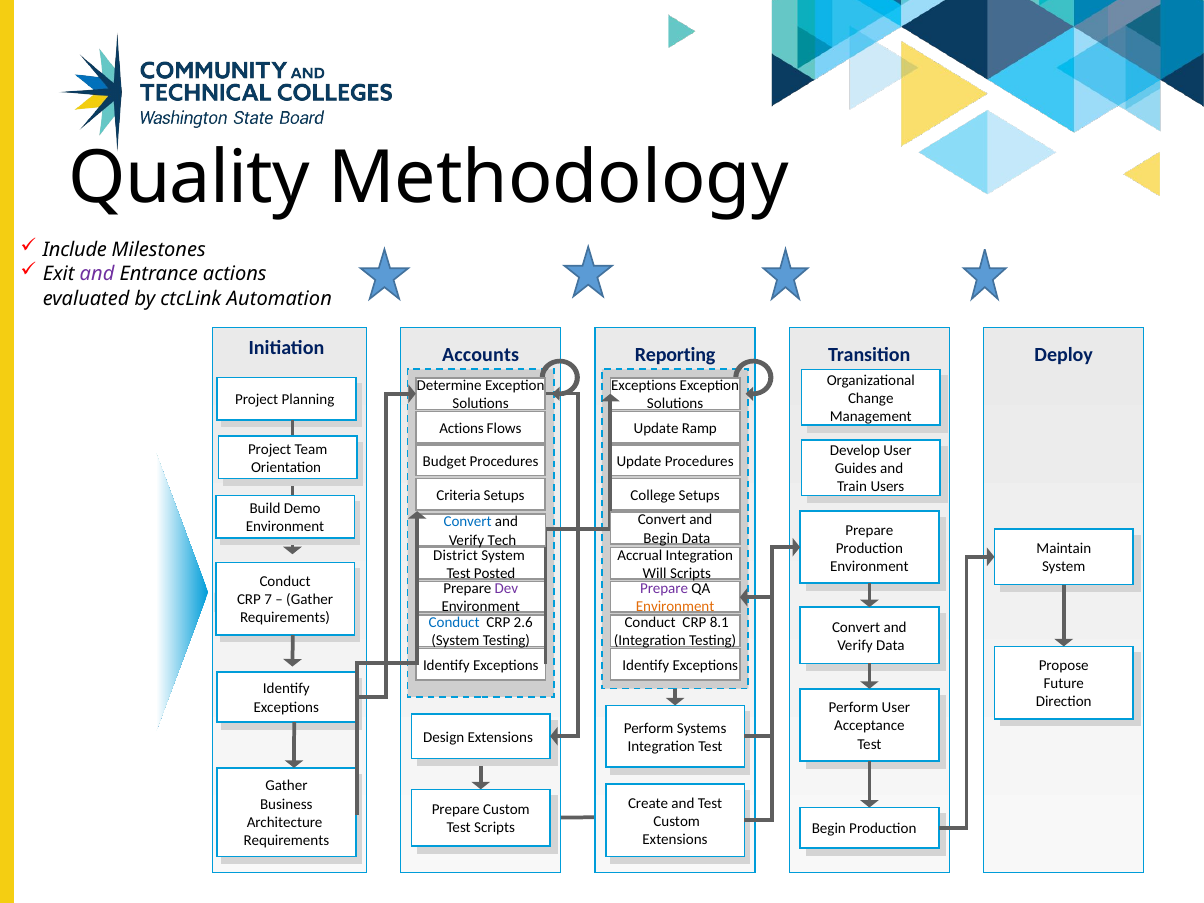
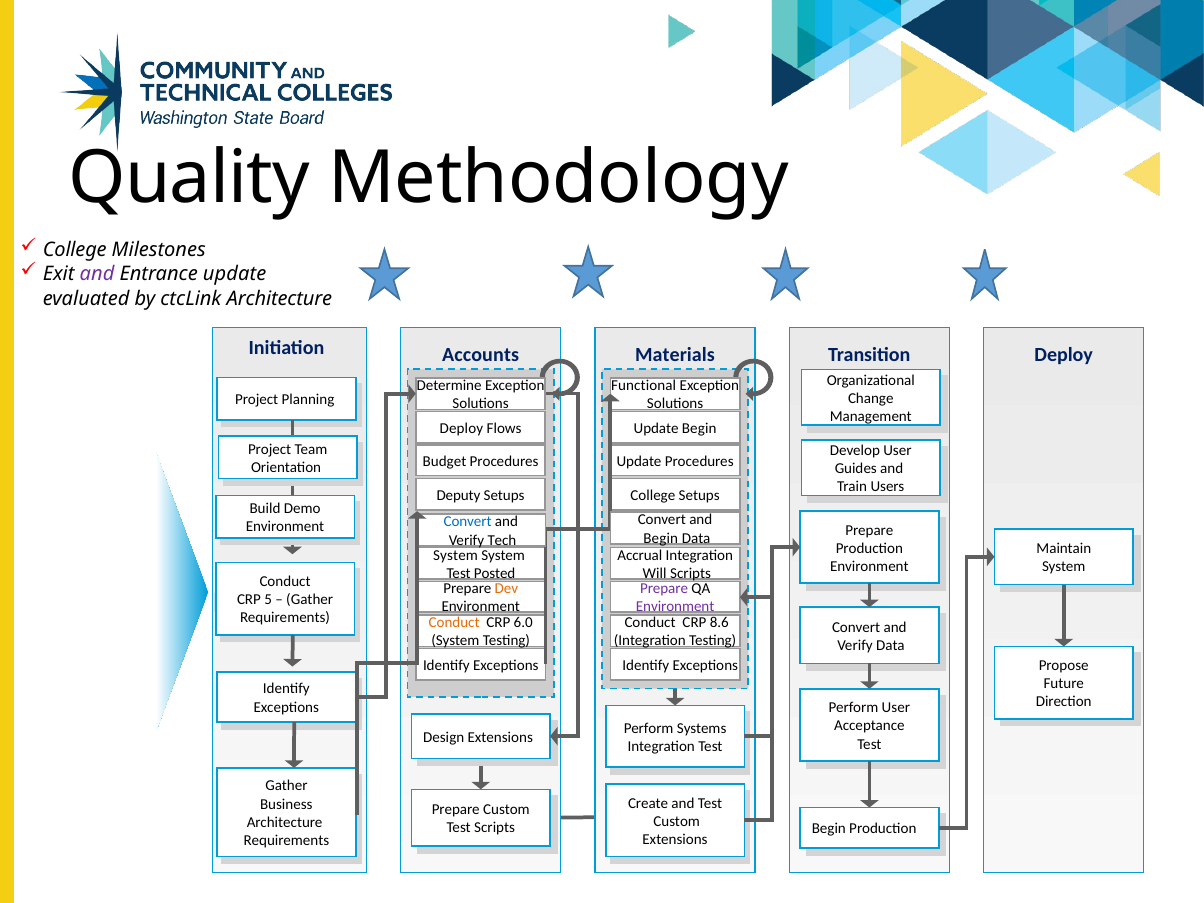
Include: Include -> College (75, 250)
Entrance actions: actions -> update (235, 274)
ctcLink Automation: Automation -> Architecture (279, 298)
Reporting: Reporting -> Materials (675, 355)
Exceptions: Exceptions -> Functional (644, 386)
Actions: Actions -> Deploy (461, 428)
Update Ramp: Ramp -> Begin (699, 428)
Criteria: Criteria -> Deputy (458, 495)
District: District -> System (456, 555)
Dev colour: purple -> orange (506, 589)
7: 7 -> 5 (268, 600)
Environment colour: orange -> purple (675, 607)
Conduct colour: blue -> orange (454, 623)
2.6: 2.6 -> 6.0 (523, 623)
8.1: 8.1 -> 8.6 (719, 623)
